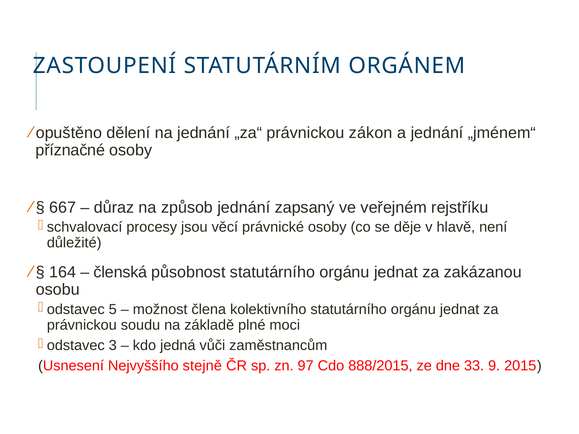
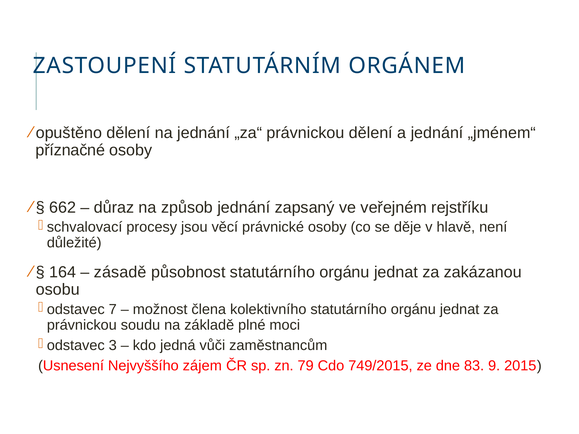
právnickou zákon: zákon -> dělení (371, 133)
667: 667 -> 662 (63, 208)
členská: členská -> zásadě (120, 272)
5: 5 -> 7 (113, 310)
stejně: stejně -> zájem (202, 366)
97: 97 -> 79 (306, 366)
888/2015: 888/2015 -> 749/2015 (380, 366)
33: 33 -> 83 (474, 366)
